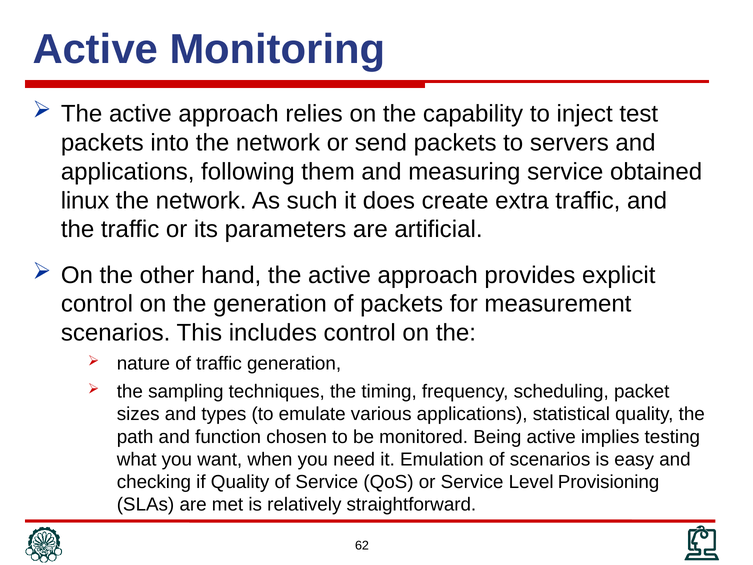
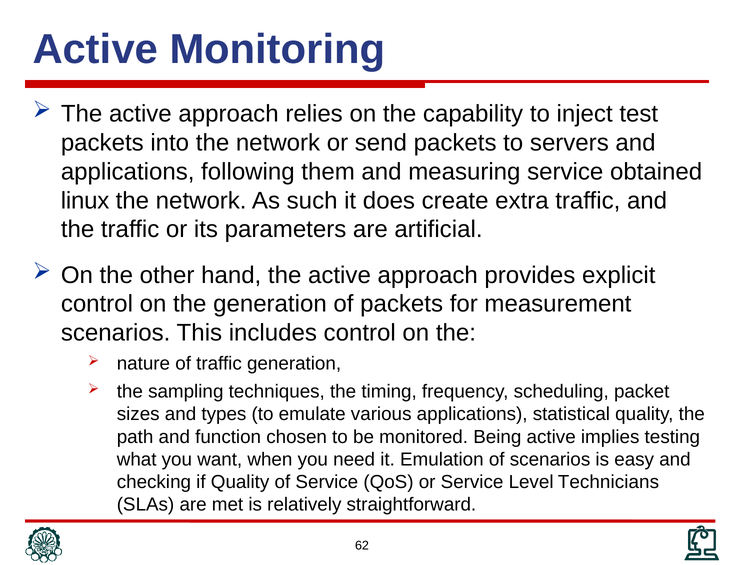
Provisioning: Provisioning -> Technicians (608, 482)
